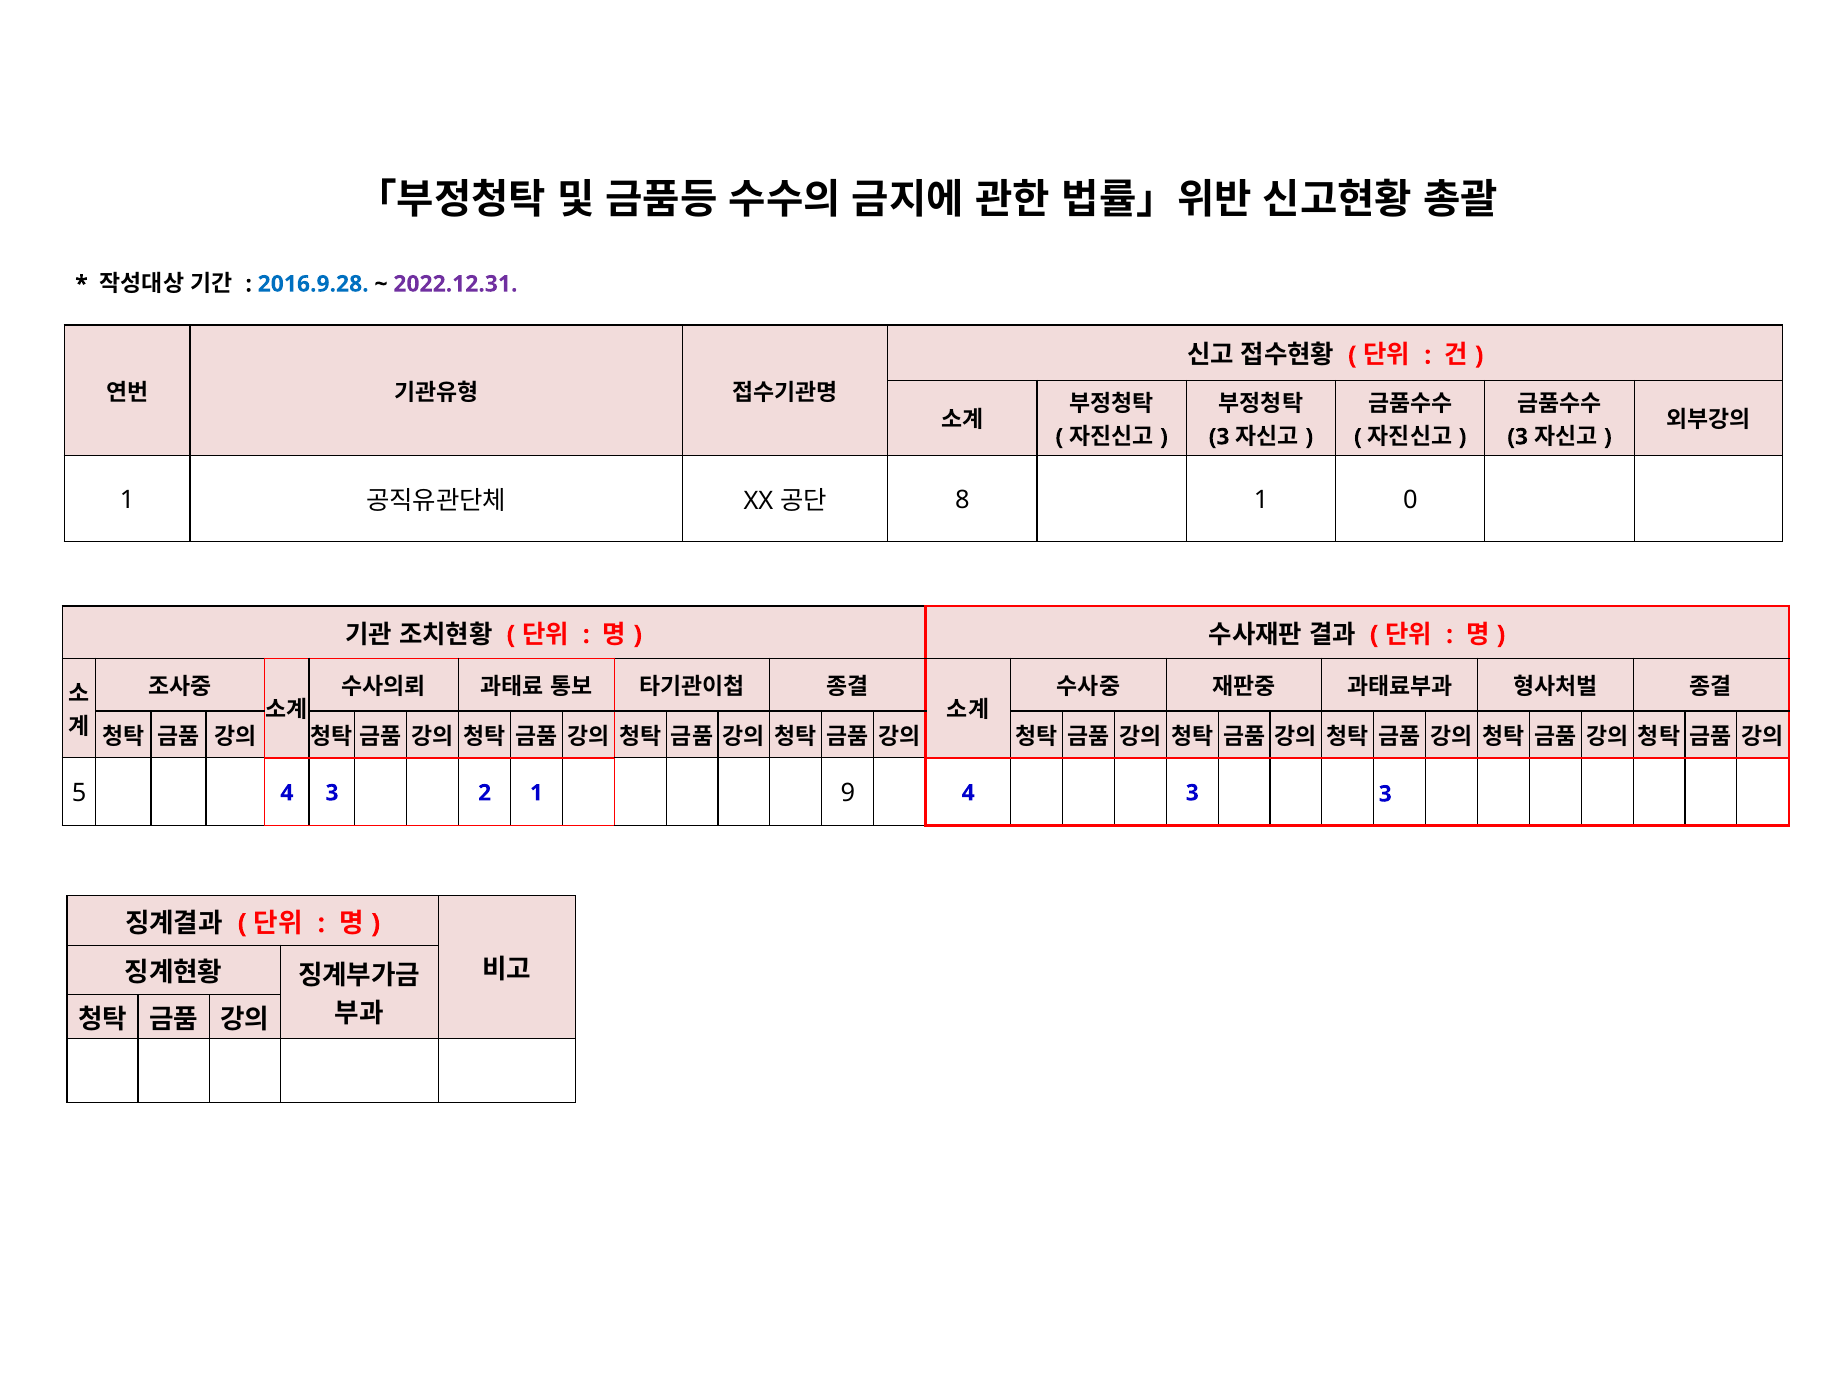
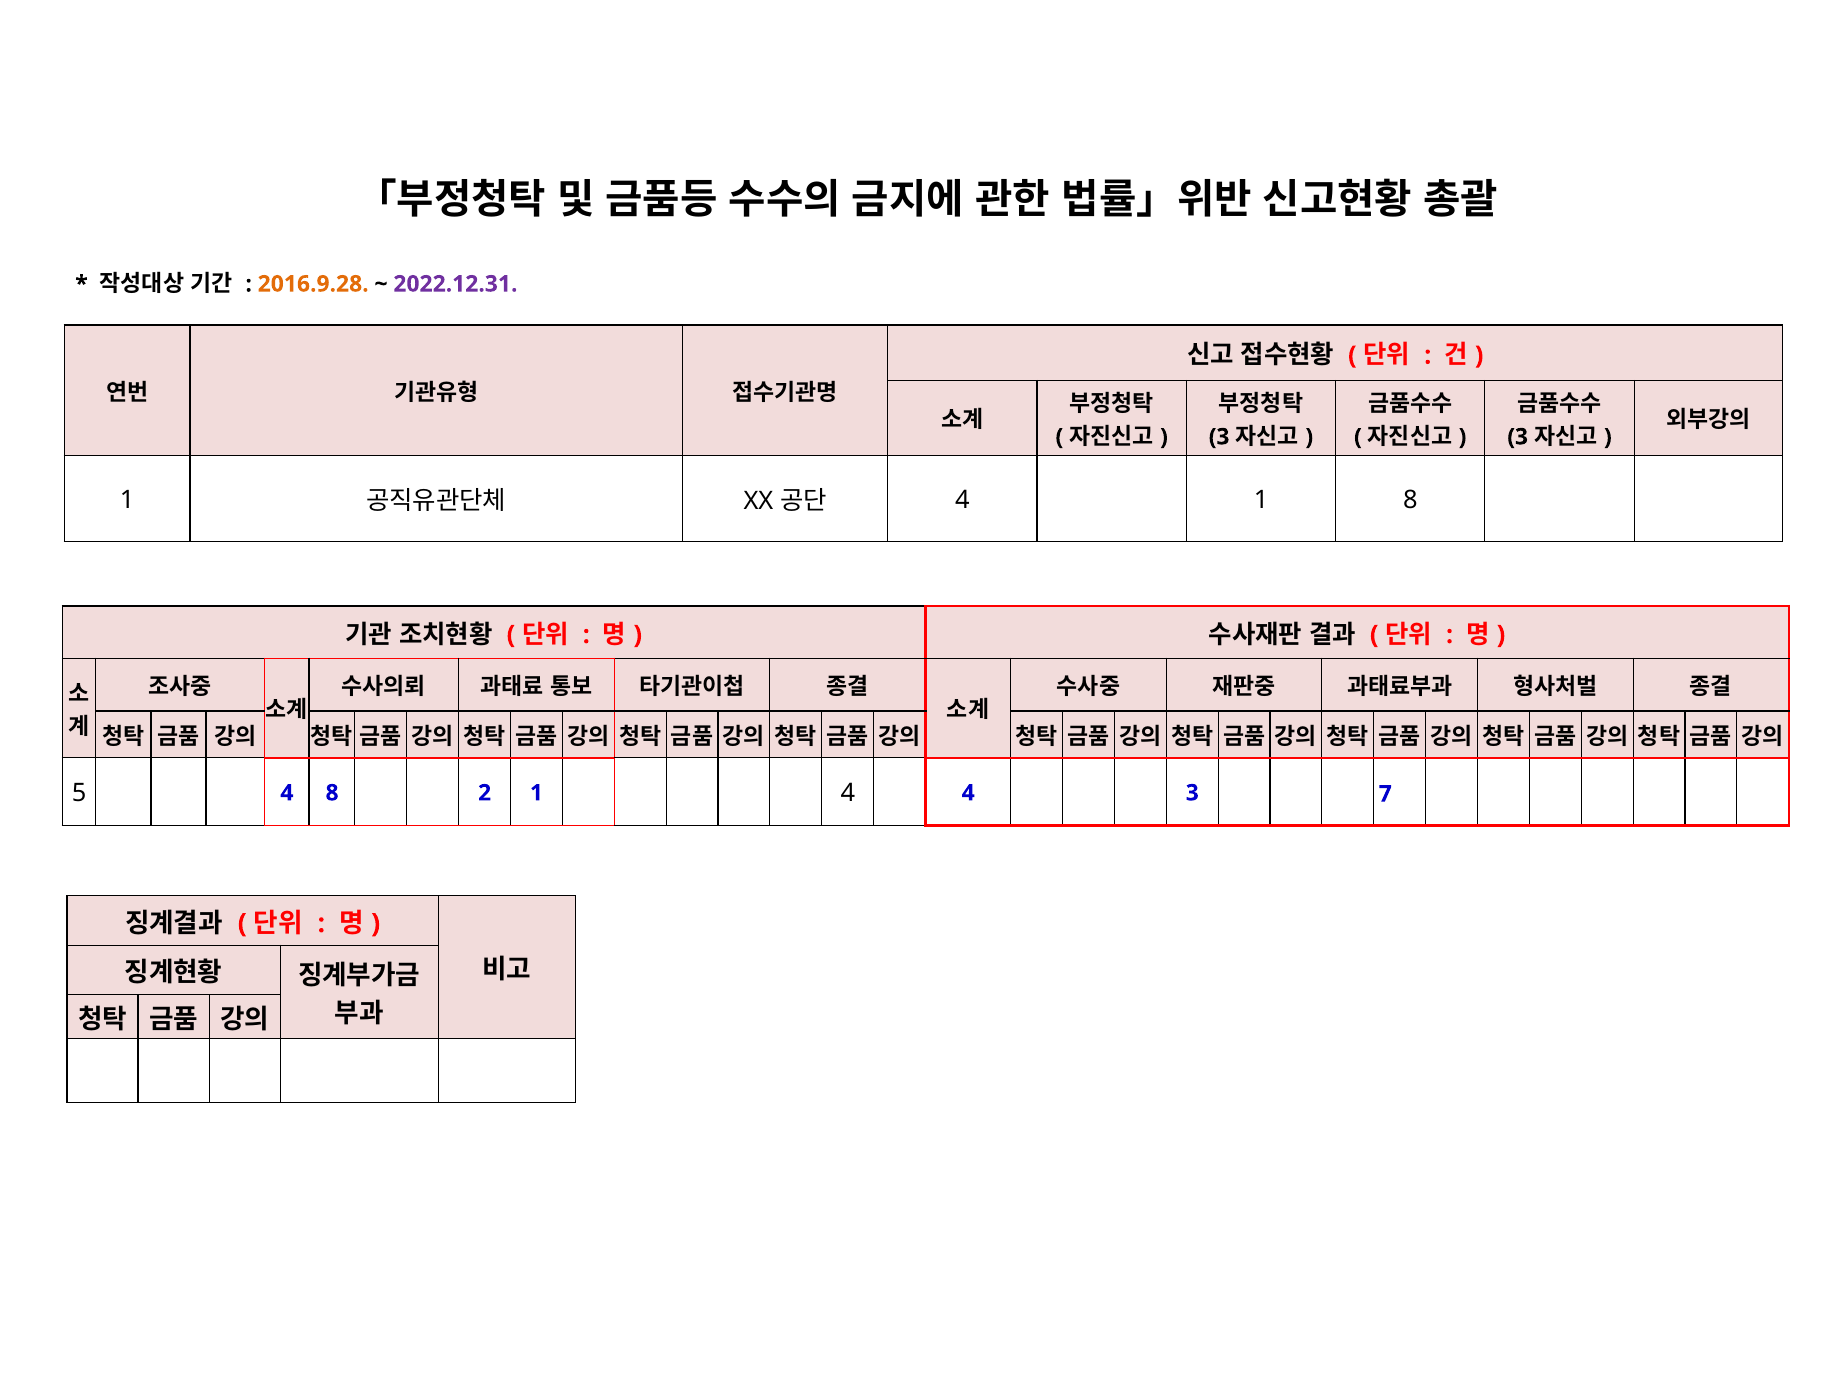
2016.9.28 colour: blue -> orange (313, 284)
8: 8 -> 4 (962, 500)
1 0: 0 -> 8 (1410, 500)
5 4 3: 3 -> 8 (332, 793)
1 9: 9 -> 4 (848, 793)
3 3: 3 -> 7 (1385, 794)
